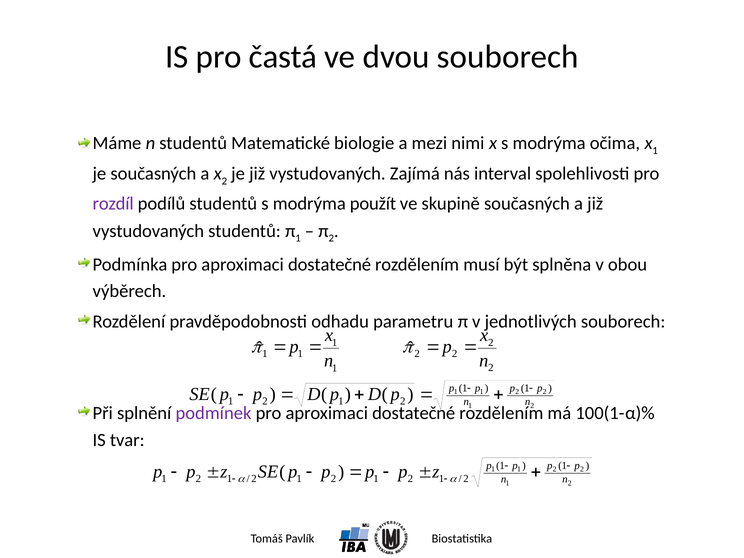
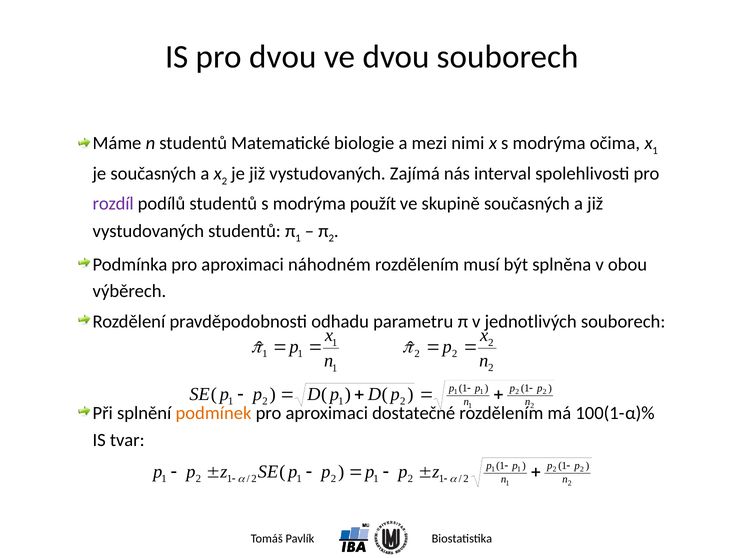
pro častá: častá -> dvou (283, 57)
Podmínka pro aproximaci dostatečné: dostatečné -> náhodném (329, 264)
podmínek colour: purple -> orange (213, 413)
